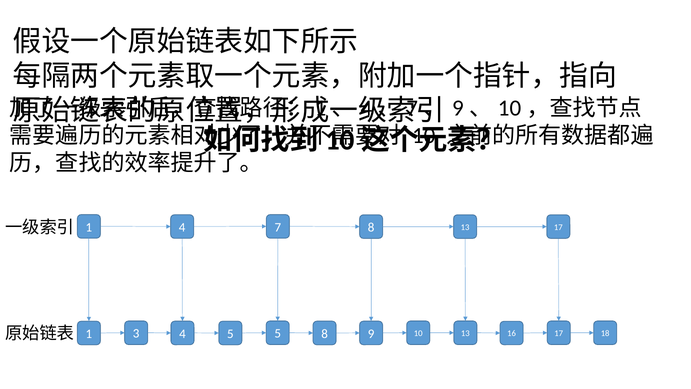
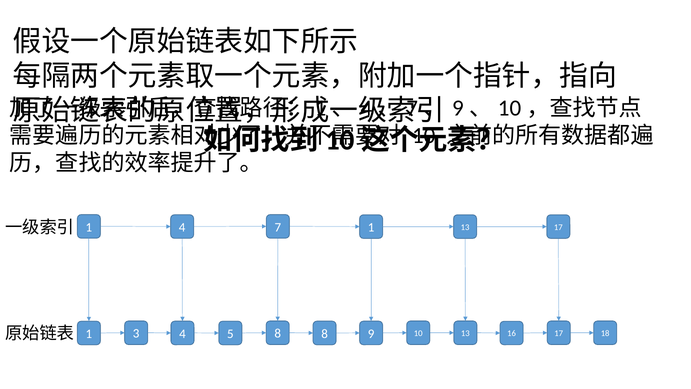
7 8: 8 -> 1 (371, 227)
5 5: 5 -> 8 (278, 333)
